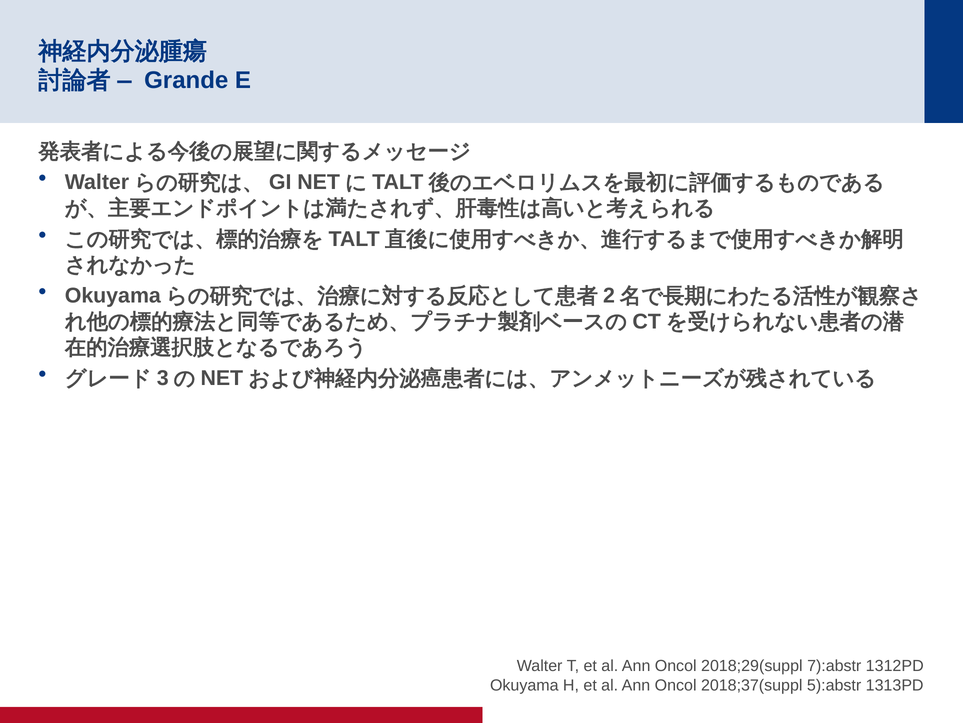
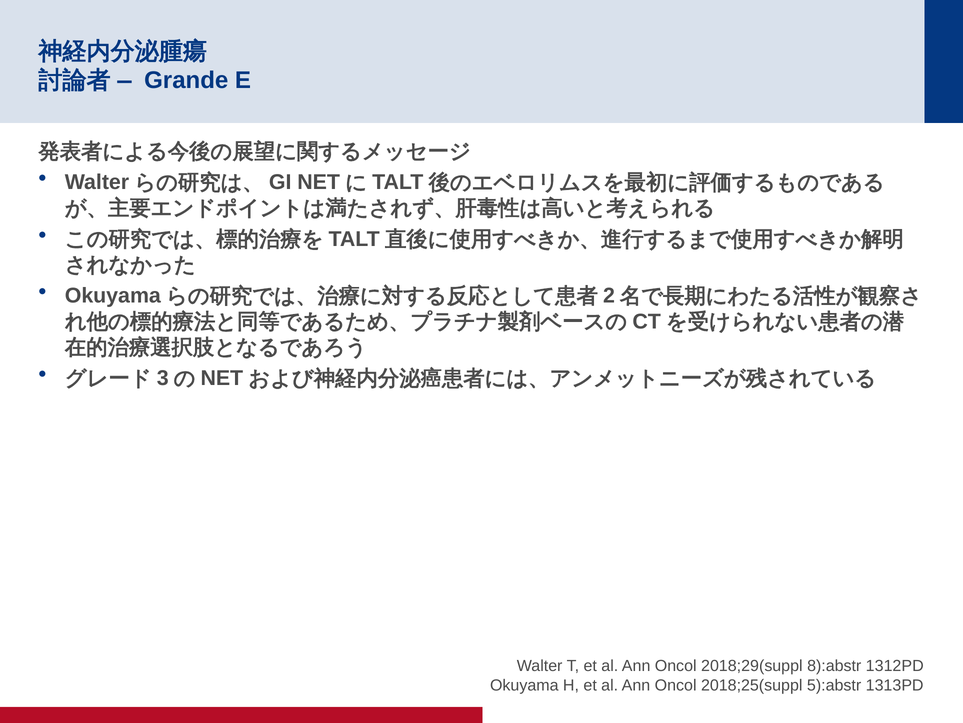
7):abstr: 7):abstr -> 8):abstr (834, 666)
2018;37(suppl: 2018;37(suppl -> 2018;25(suppl (752, 685)
